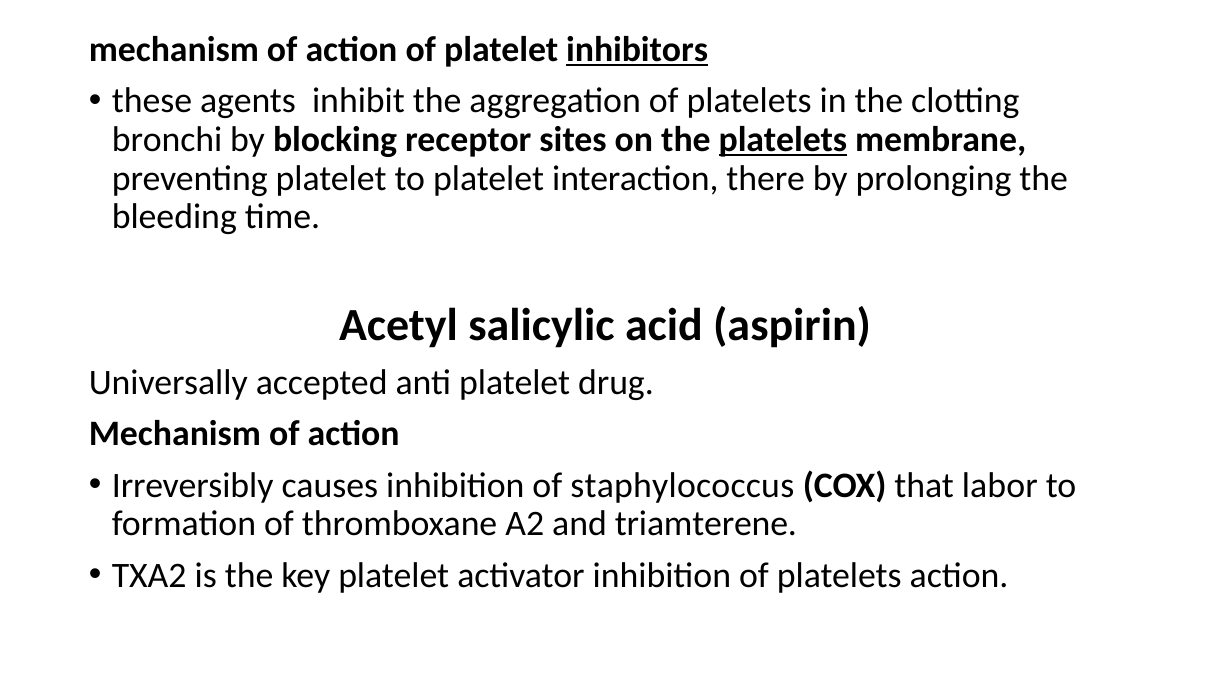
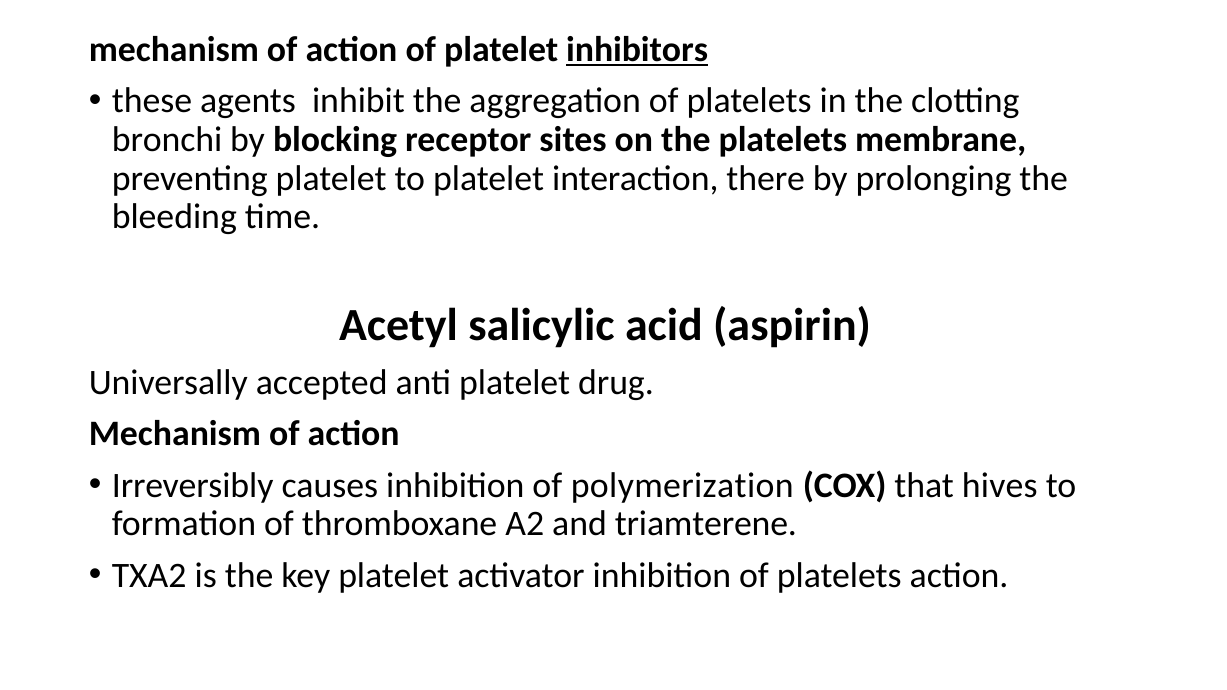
platelets underline: present -> none (783, 140)
staphylococcus: staphylococcus -> polymerization (682, 485)
labor: labor -> hives (1000, 485)
